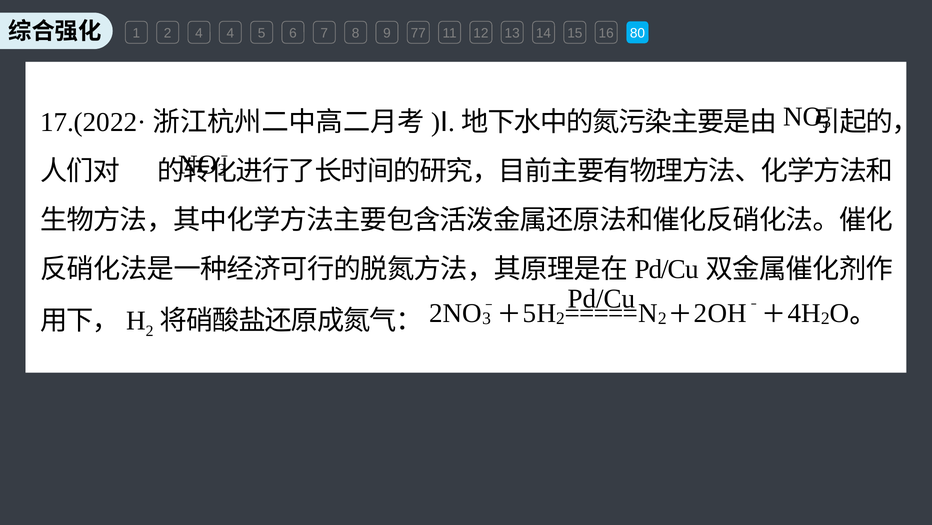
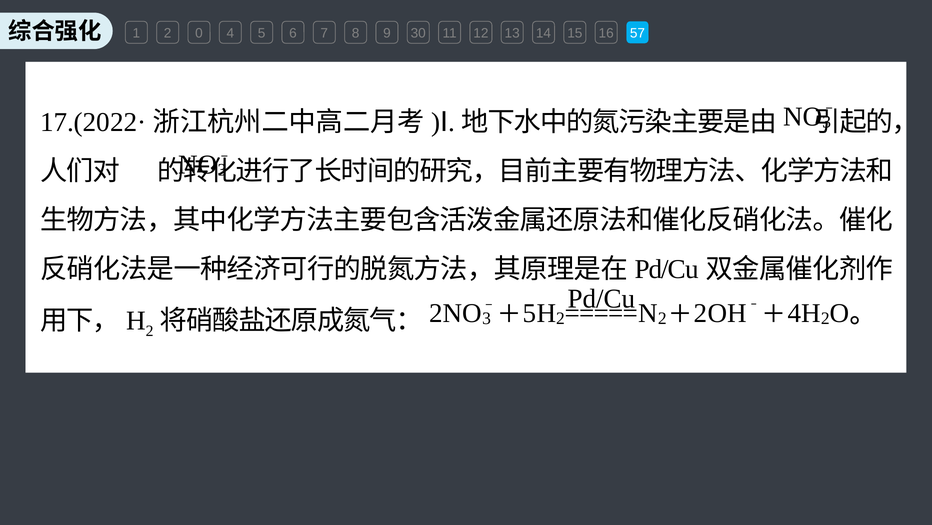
2 4: 4 -> 0 (199, 33)
77: 77 -> 30 (418, 33)
80: 80 -> 57 (637, 33)
